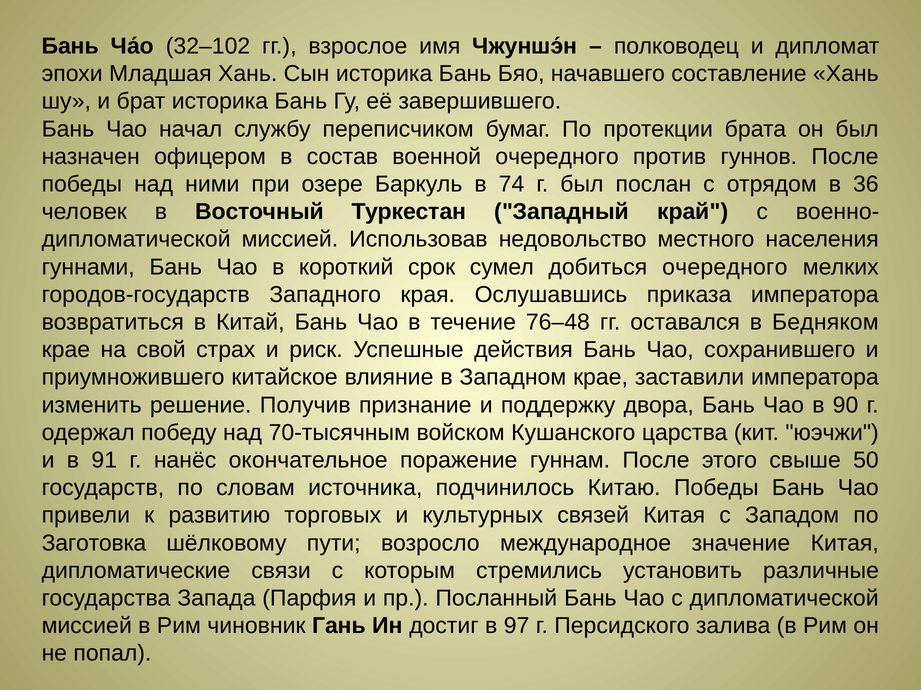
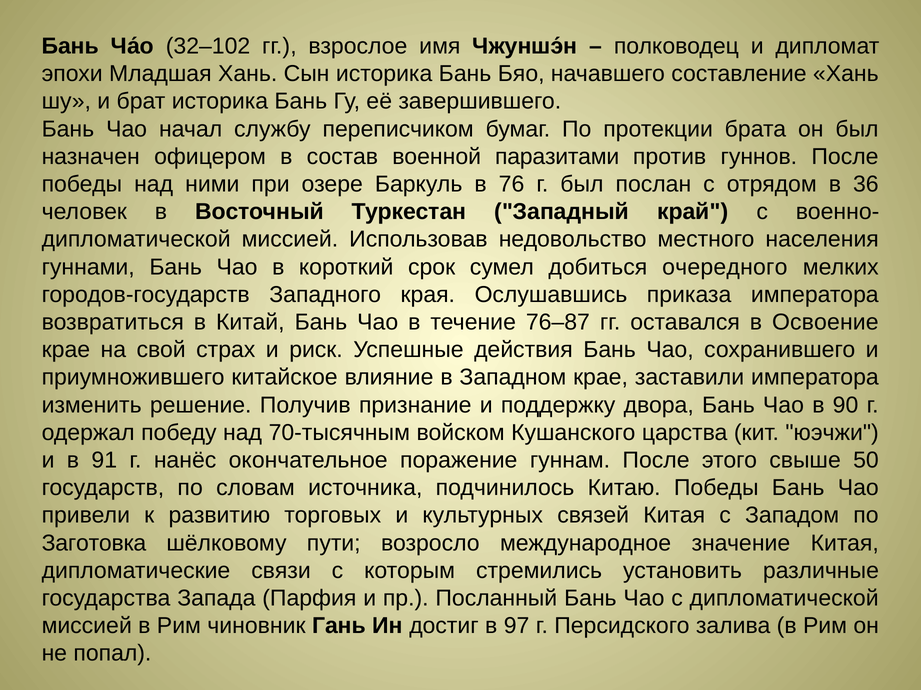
военной очередного: очередного -> паразитами (557, 157)
74: 74 -> 76 (512, 184)
76–48: 76–48 -> 76–87 (558, 322)
Бедняком: Бедняком -> Освоение (825, 322)
